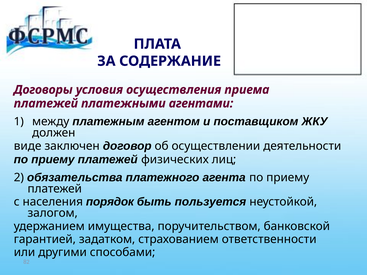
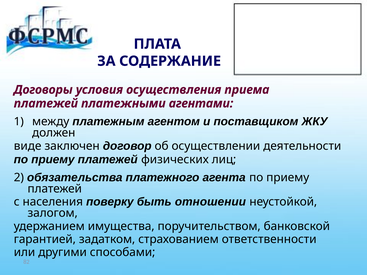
порядок: порядок -> поверку (110, 202)
пользуется: пользуется -> отношении (210, 202)
